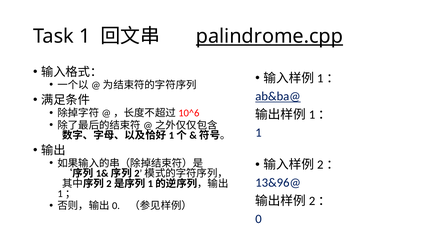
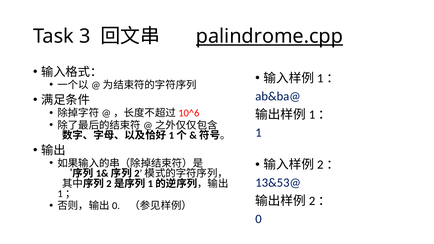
Task 1: 1 -> 3 (85, 36)
ab&ba@ underline: present -> none (278, 97)
13&96@: 13&96@ -> 13&53@ (278, 183)
